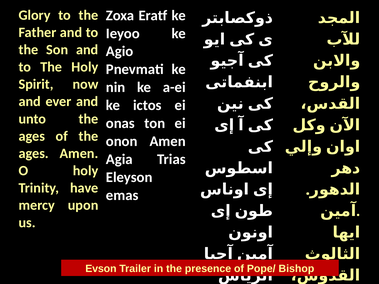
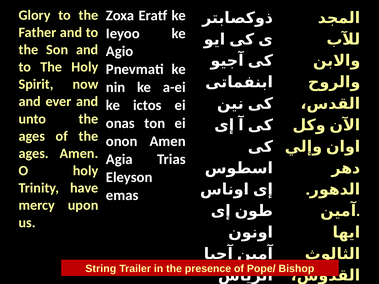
Evson: Evson -> String (101, 269)
